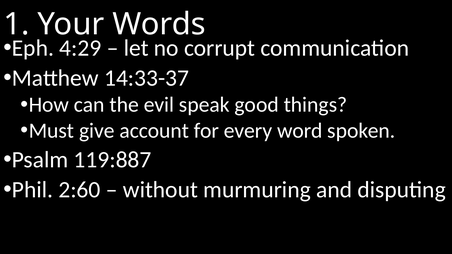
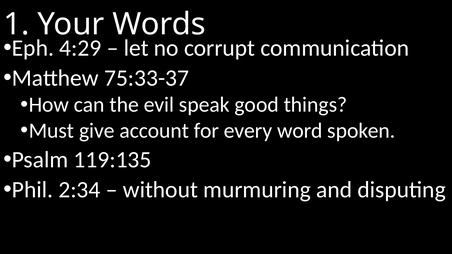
14:33-37: 14:33-37 -> 75:33-37 (147, 78)
119:887: 119:887 -> 119:135 (113, 160)
2:60: 2:60 -> 2:34 (79, 190)
